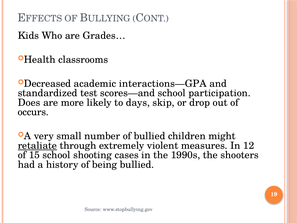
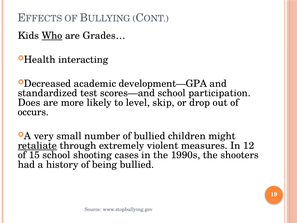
Who underline: none -> present (52, 36)
classrooms: classrooms -> interacting (83, 59)
interactions—GPA: interactions—GPA -> development—GPA (163, 83)
days: days -> level (138, 102)
